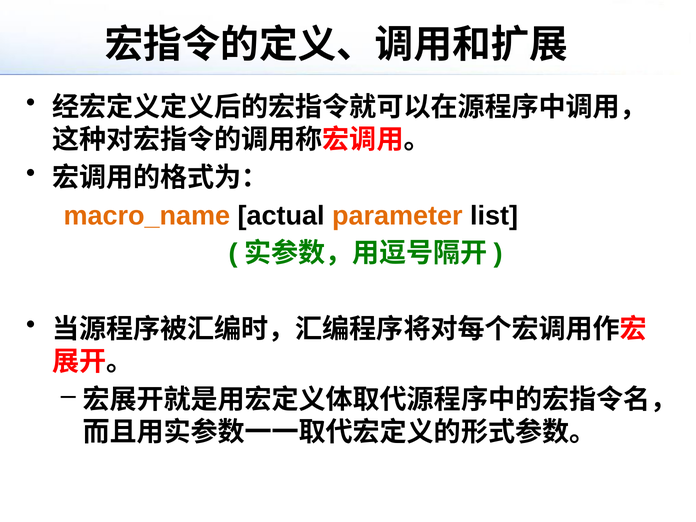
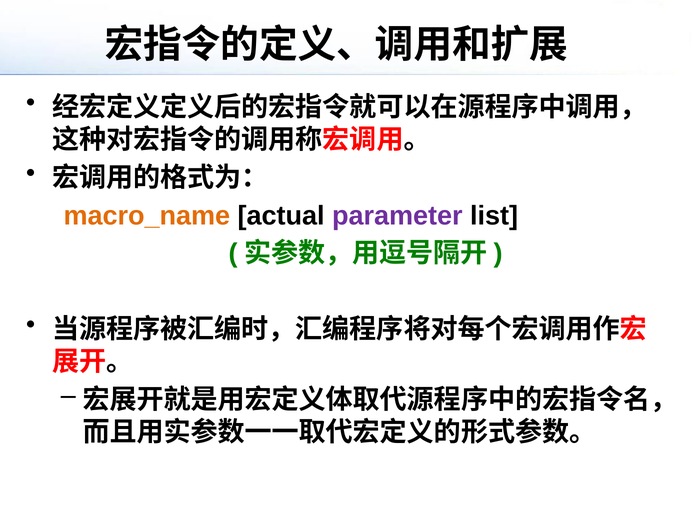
parameter colour: orange -> purple (398, 216)
